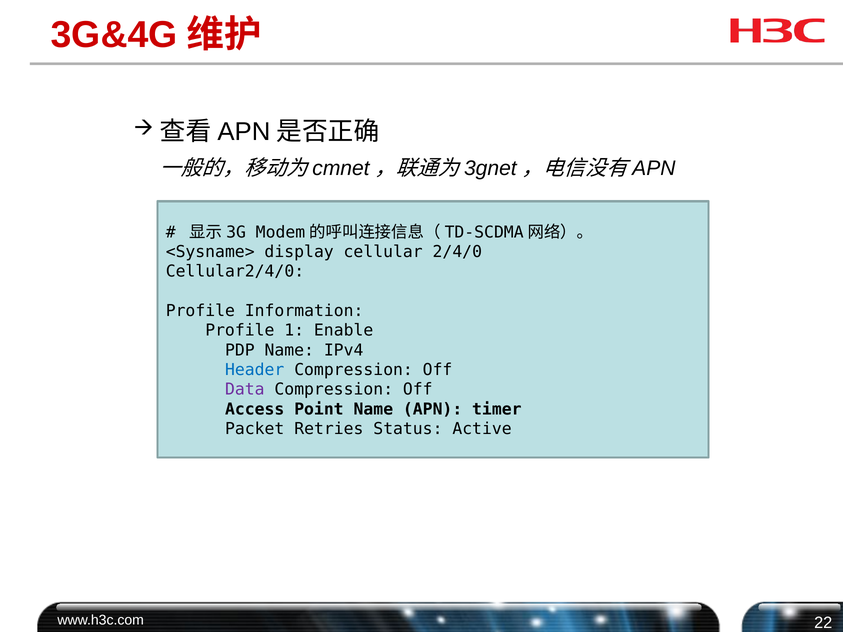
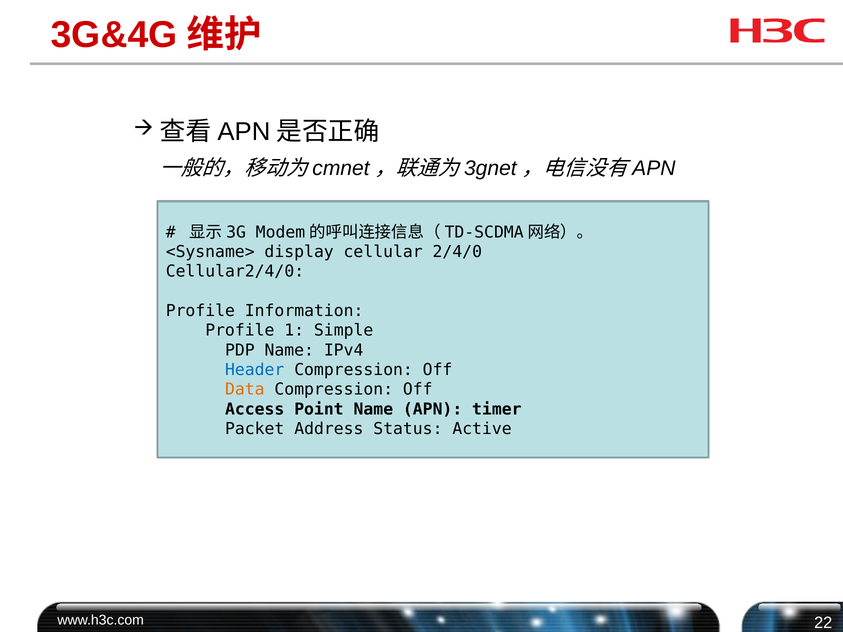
Enable: Enable -> Simple (344, 331)
Data colour: purple -> orange (245, 390)
Retries: Retries -> Address (329, 429)
